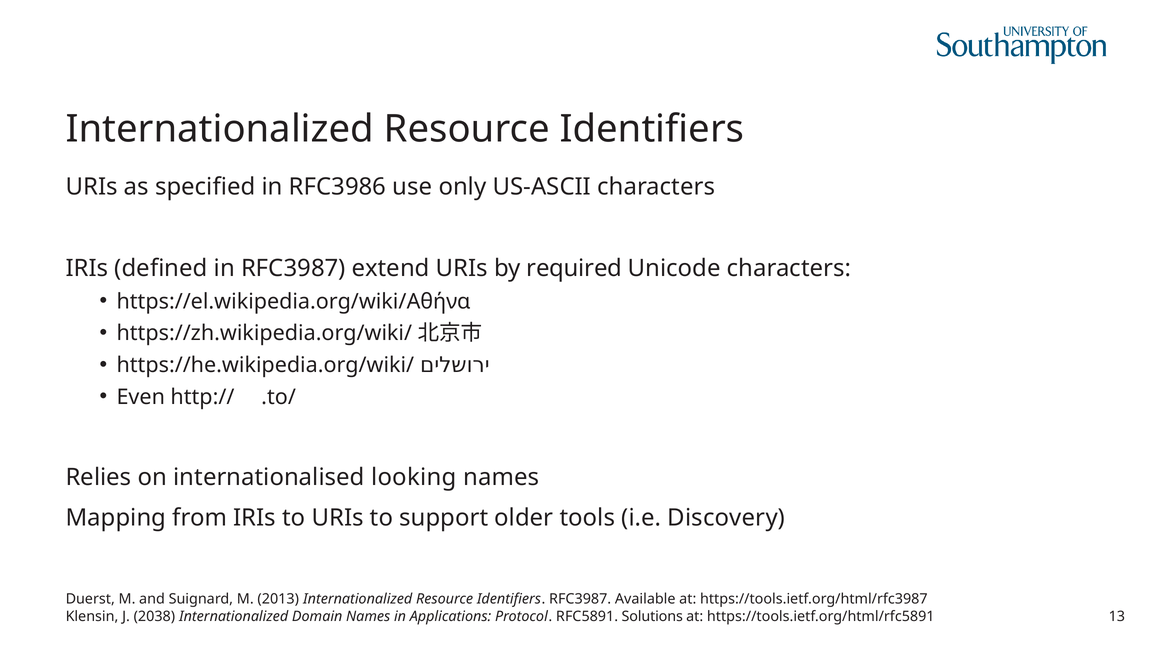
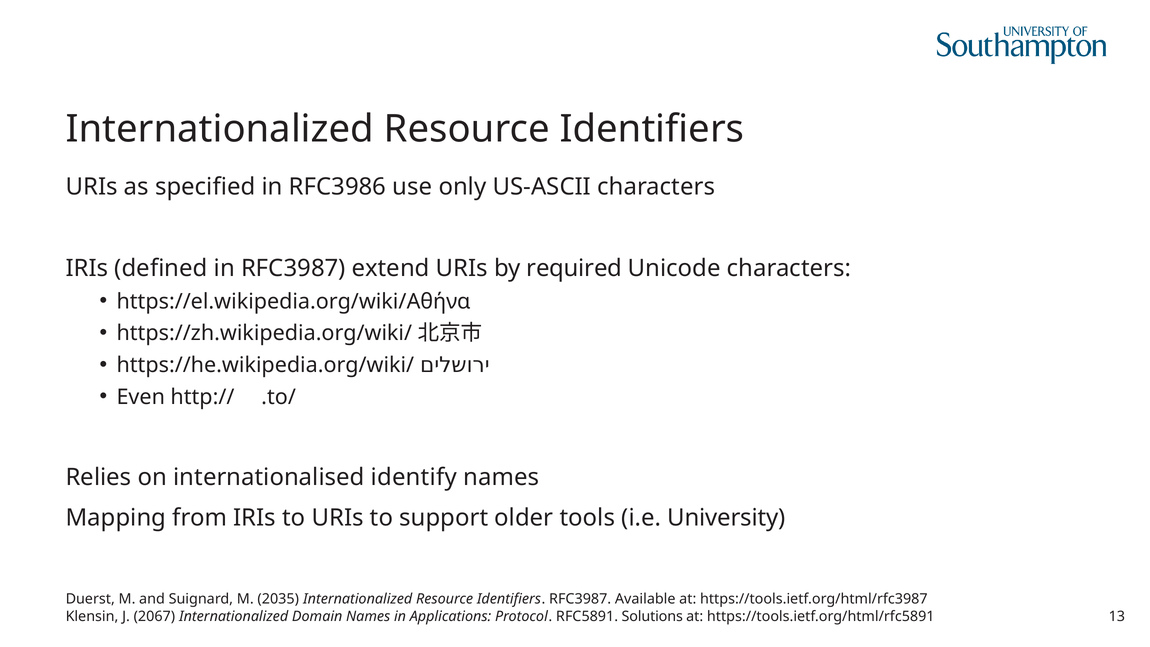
looking: looking -> identify (414, 477)
Discovery: Discovery -> University (726, 518)
2013: 2013 -> 2035 (278, 599)
2038: 2038 -> 2067 (154, 616)
